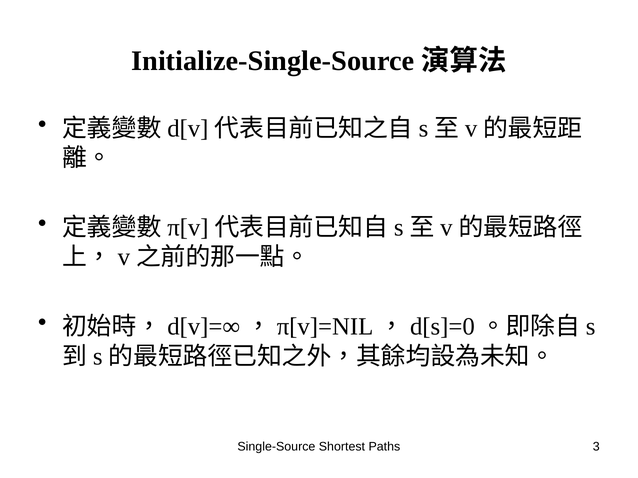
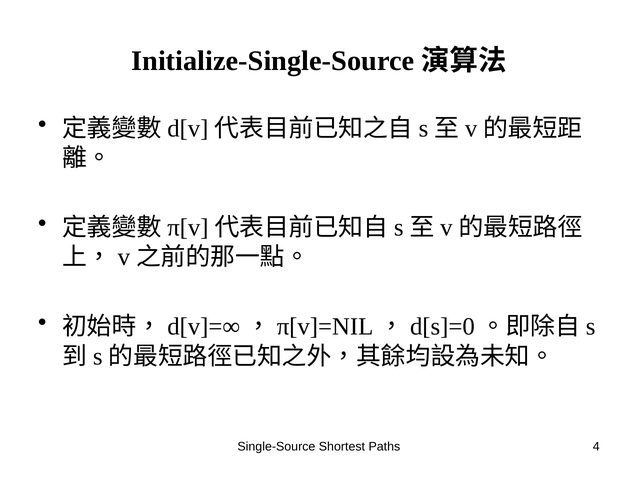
3: 3 -> 4 (596, 447)
